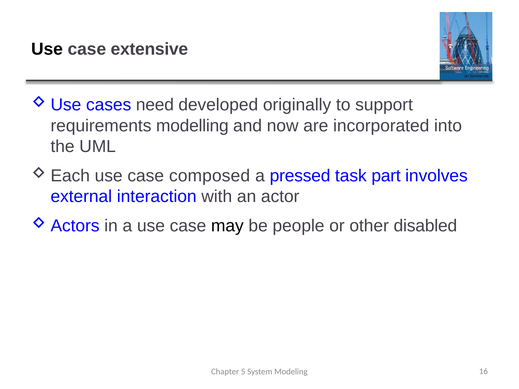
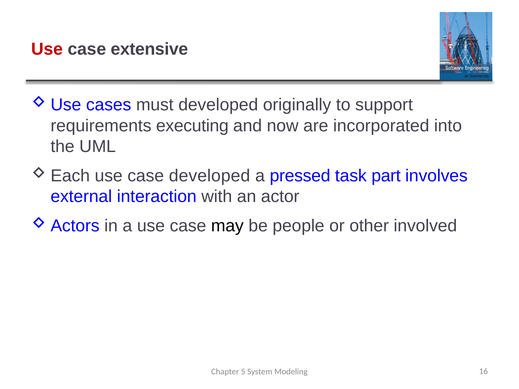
Use colour: black -> red (47, 49)
need: need -> must (155, 105)
modelling: modelling -> executing (192, 126)
case composed: composed -> developed (210, 176)
disabled: disabled -> involved (425, 226)
